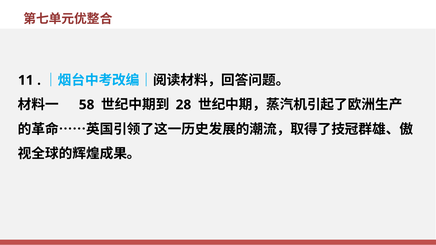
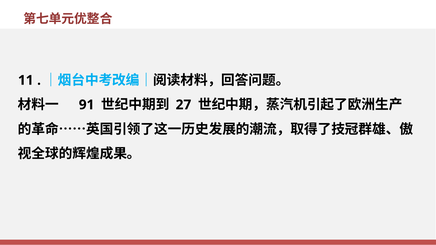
58: 58 -> 91 (87, 105)
28: 28 -> 27 (183, 105)
